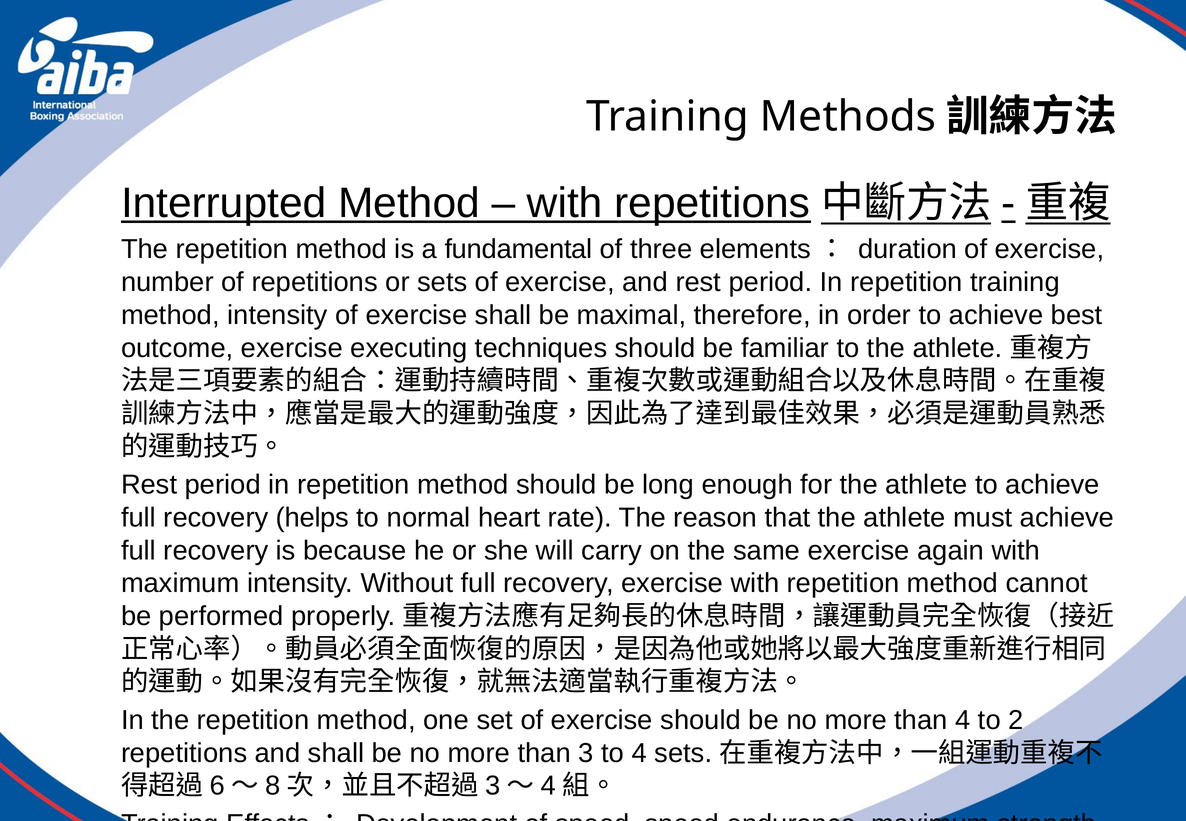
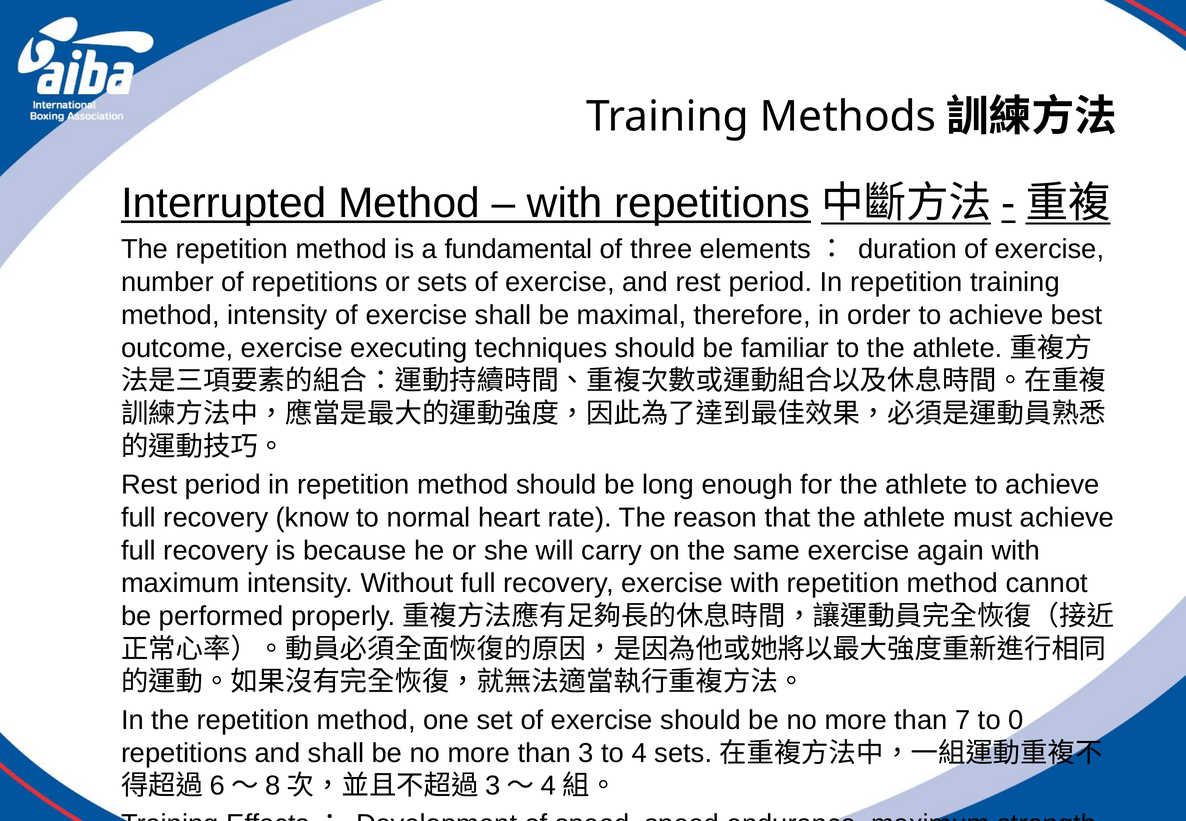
helps: helps -> know (312, 518)
than 4: 4 -> 7 (963, 720)
2: 2 -> 0 (1016, 720)
